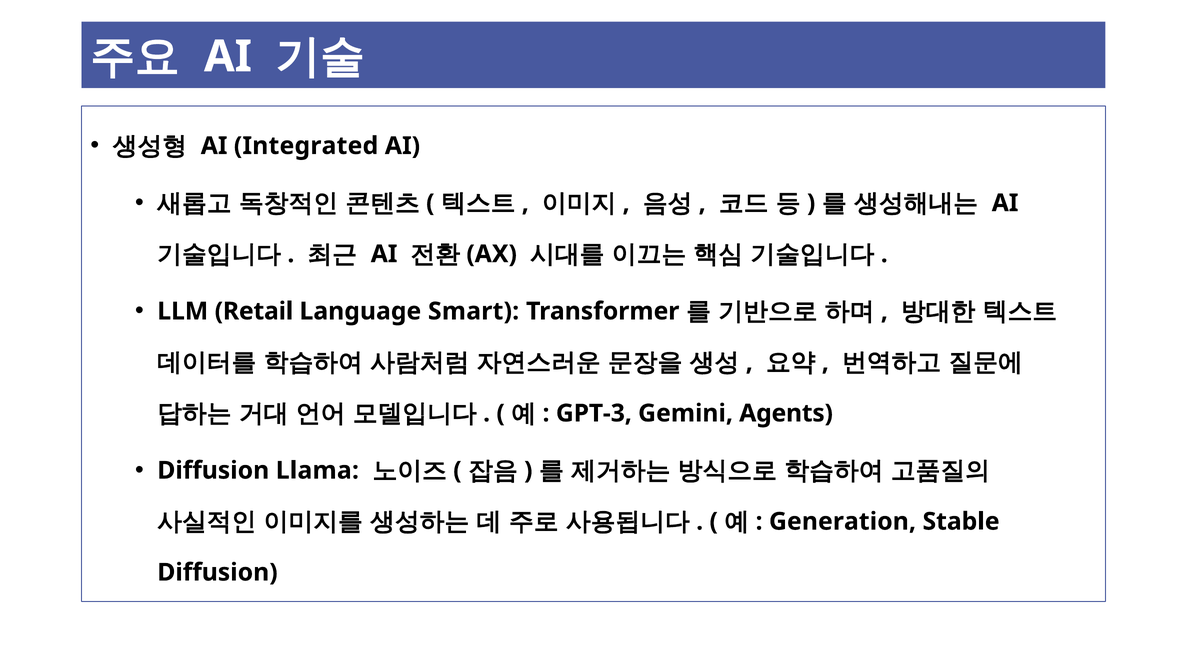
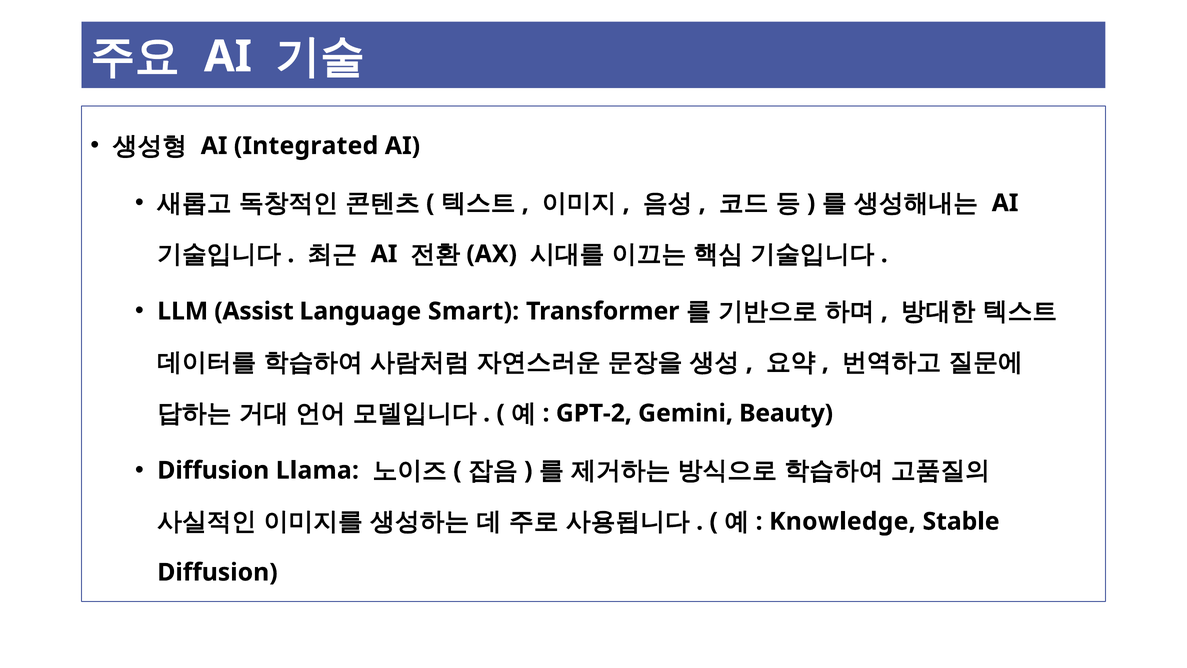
Retail: Retail -> Assist (254, 311)
GPT-3: GPT-3 -> GPT-2 (594, 413)
Agents: Agents -> Beauty (786, 413)
Generation: Generation -> Knowledge (842, 521)
